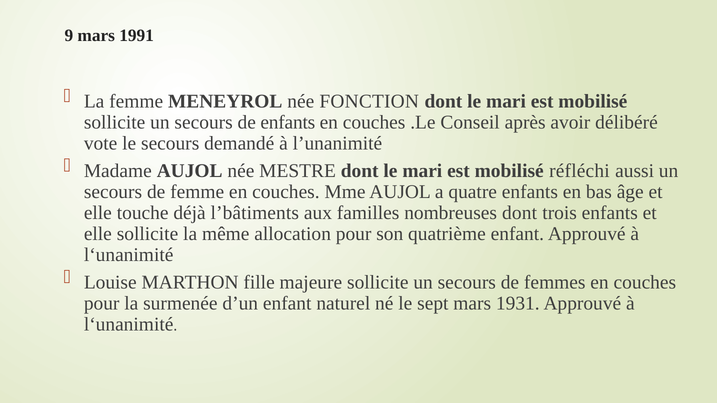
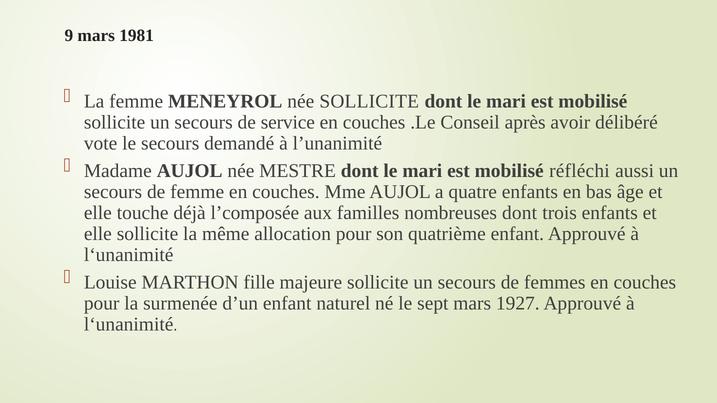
1991: 1991 -> 1981 (137, 36)
née FONCTION: FONCTION -> SOLLICITE (369, 101)
de enfants: enfants -> service (288, 122)
l’bâtiments: l’bâtiments -> l’composée (255, 213)
1931: 1931 -> 1927 (518, 303)
